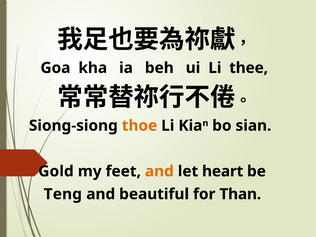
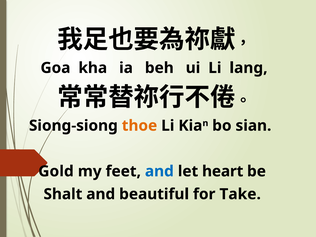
thee: thee -> lang (248, 68)
and colour: orange -> blue (159, 171)
Teng: Teng -> Shalt (63, 194)
Than: Than -> Take (240, 194)
